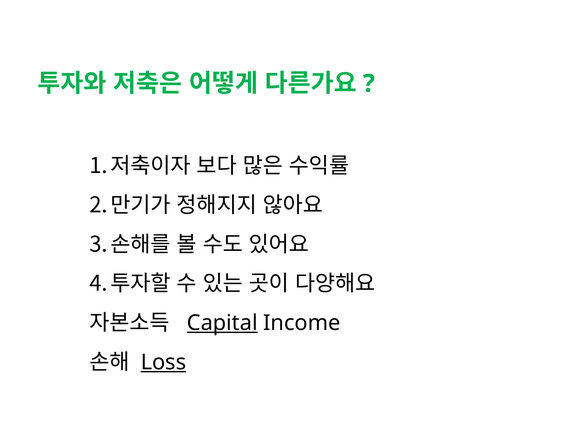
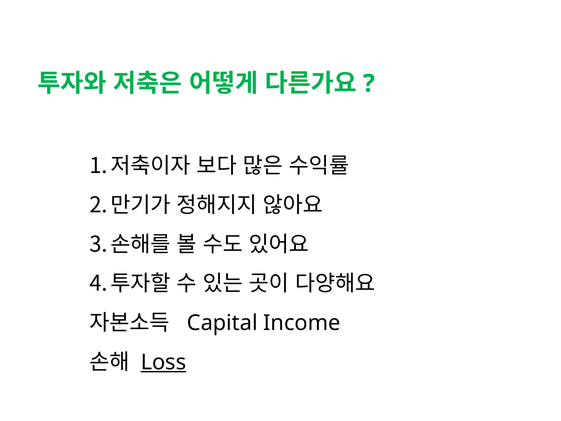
Capital underline: present -> none (222, 323)
